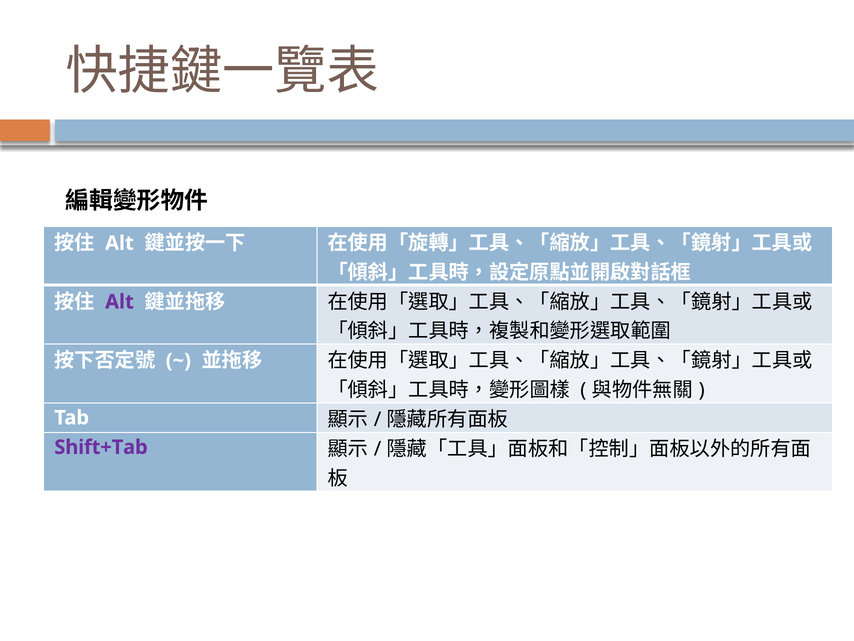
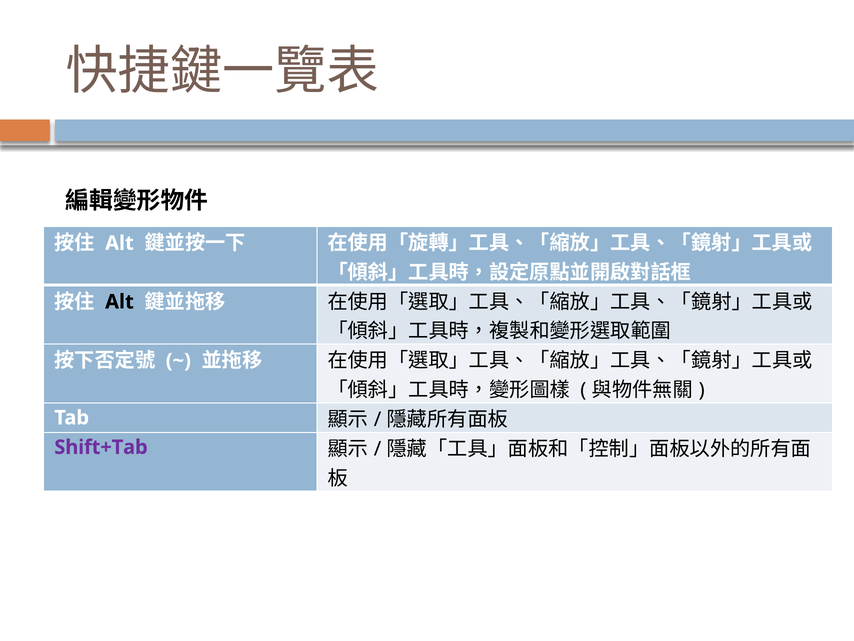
Alt colour: purple -> black (119, 302)
